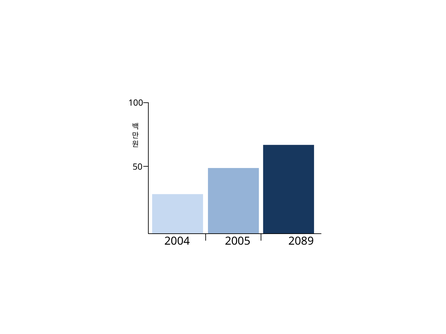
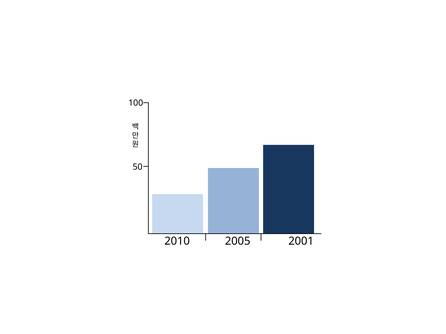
2004: 2004 -> 2010 (177, 242)
2089: 2089 -> 2001 (301, 242)
